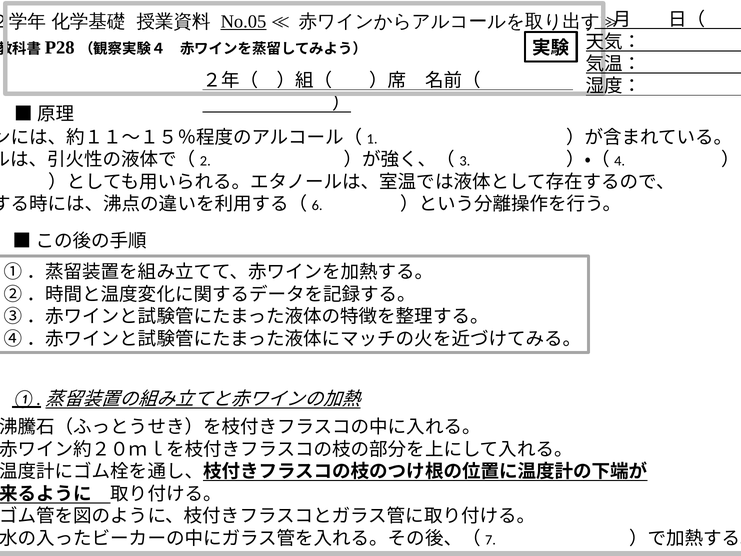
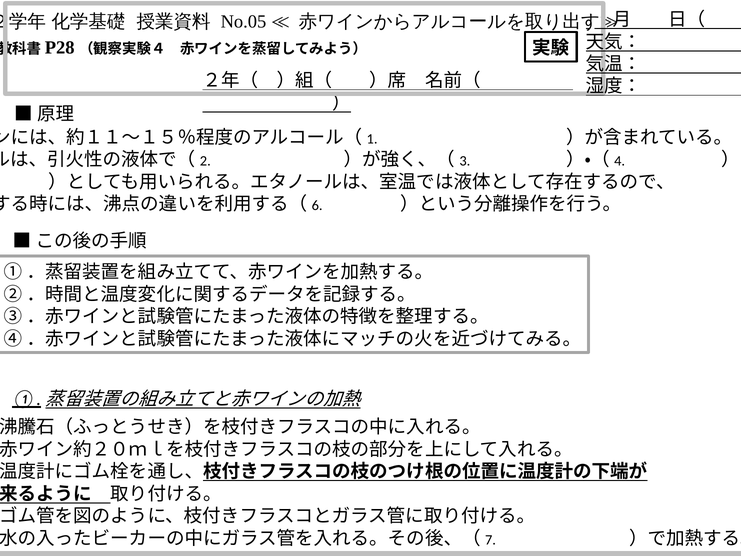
No.05 underline: present -> none (243, 22)
